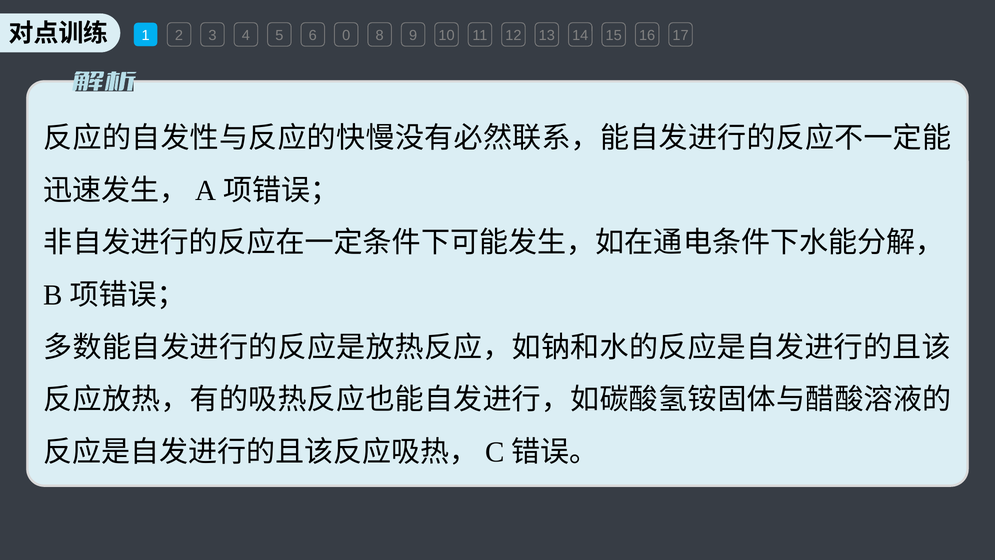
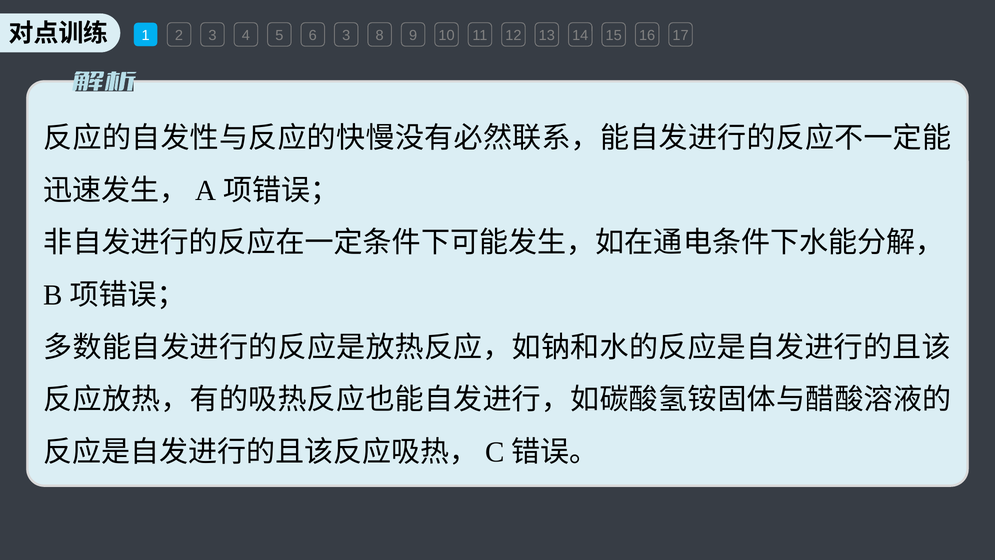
6 0: 0 -> 3 (346, 35)
